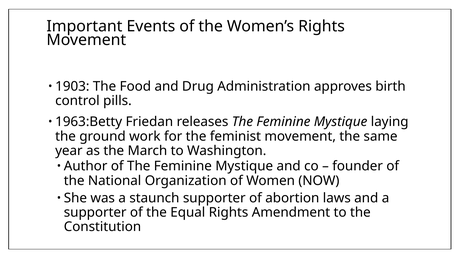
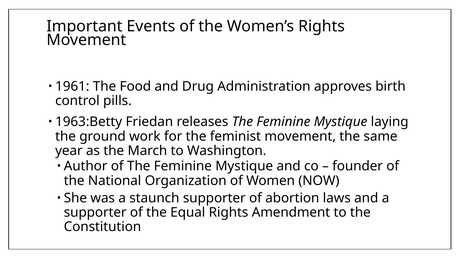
1903: 1903 -> 1961 (72, 87)
